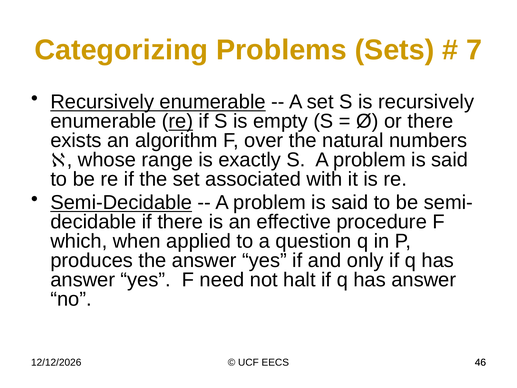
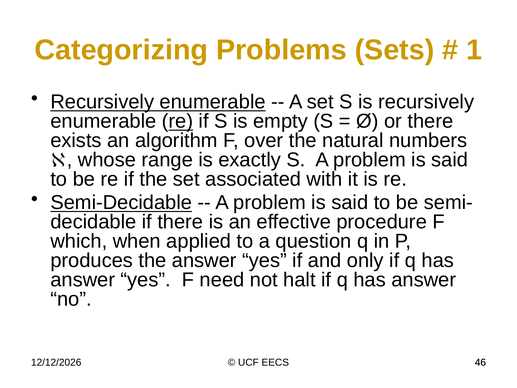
7: 7 -> 1 (474, 50)
